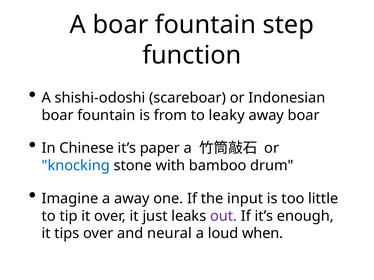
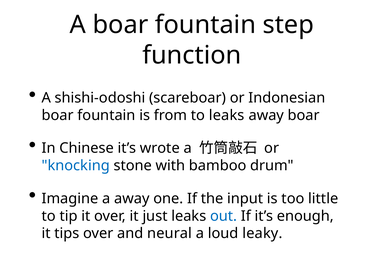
to leaky: leaky -> leaks (227, 116)
paper: paper -> wrote (160, 148)
out colour: purple -> blue (224, 216)
when: when -> leaky (262, 234)
